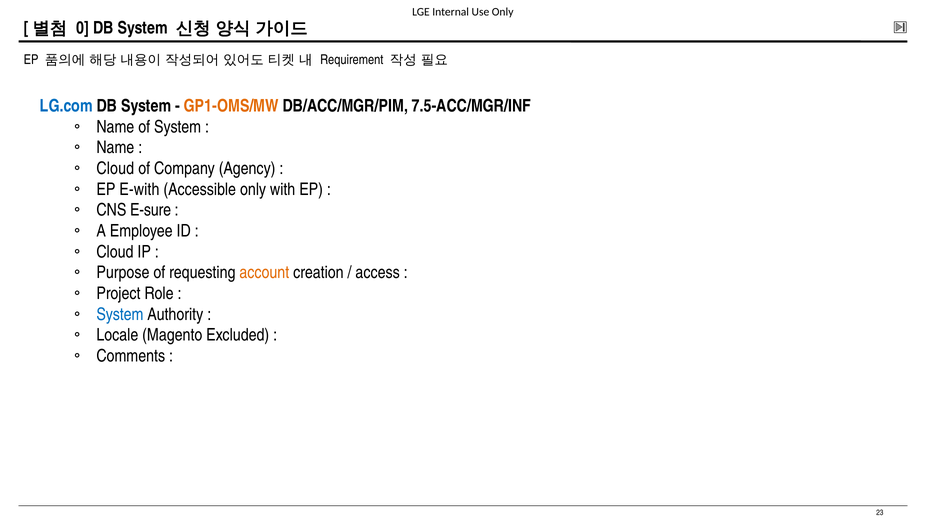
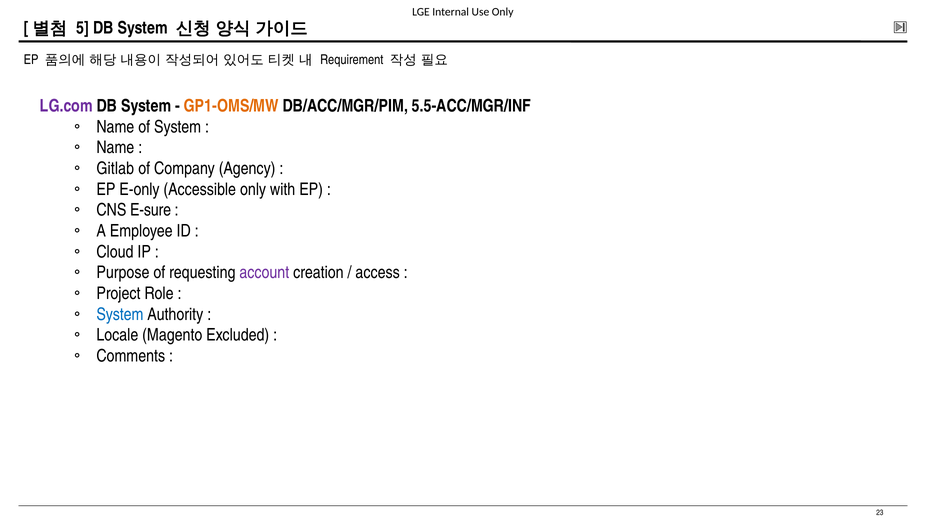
0: 0 -> 5 (83, 28)
LG.com colour: blue -> purple (66, 106)
7.5-ACC/MGR/INF: 7.5-ACC/MGR/INF -> 5.5-ACC/MGR/INF (471, 106)
Cloud: Cloud -> Gitlab (115, 168)
E-with: E-with -> E-only (139, 189)
account colour: orange -> purple (264, 273)
